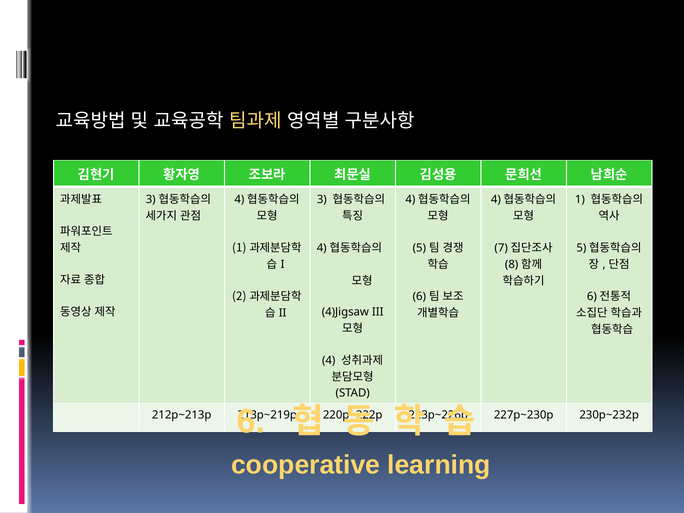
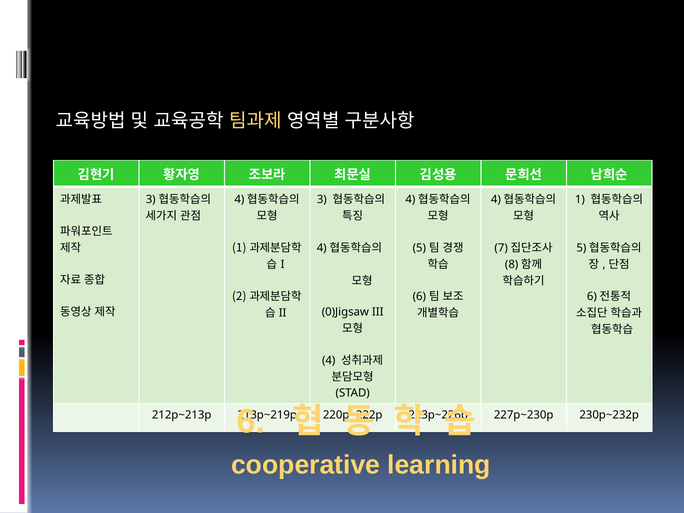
4)Jigsaw: 4)Jigsaw -> 0)Jigsaw (345, 312)
